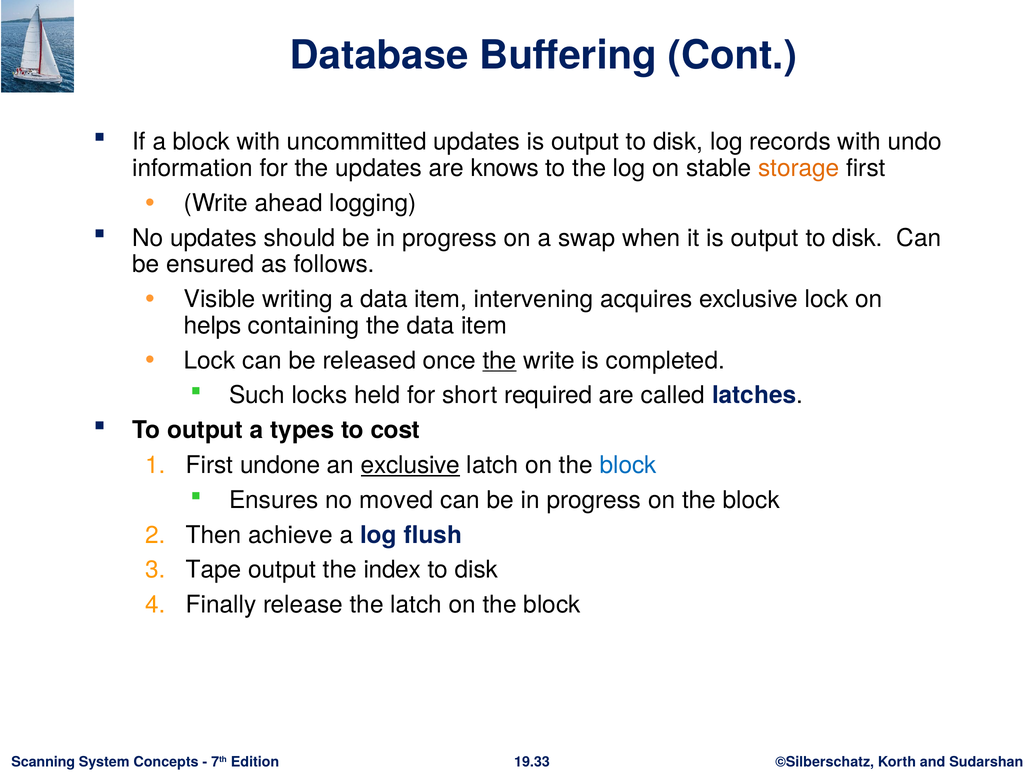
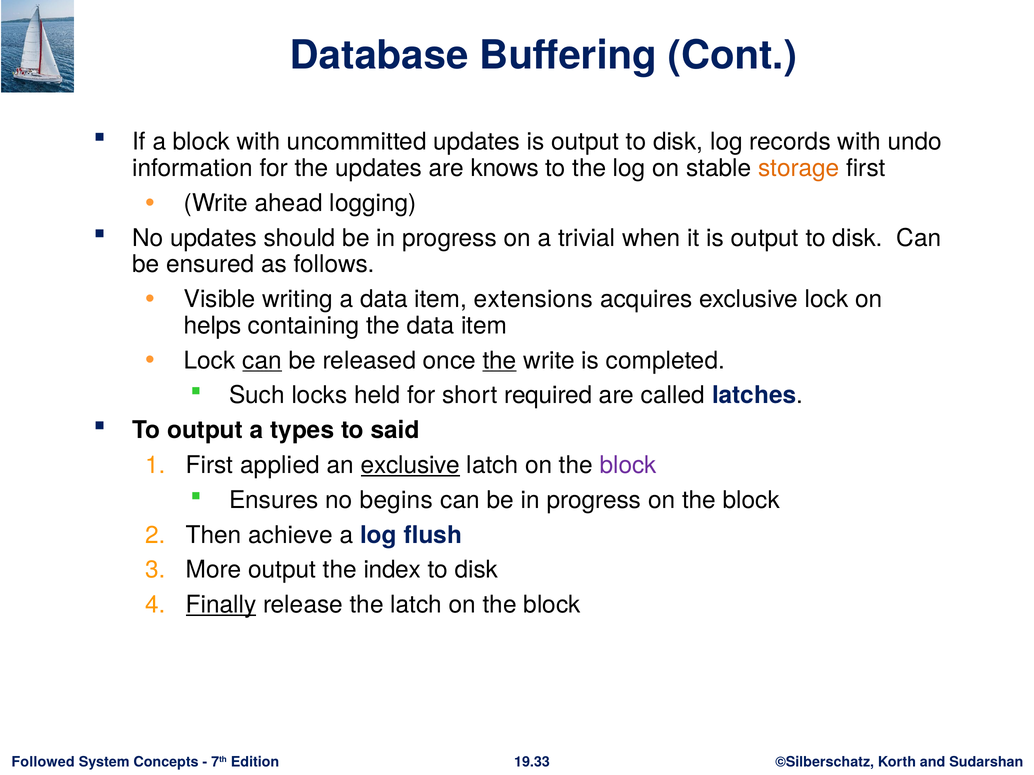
swap: swap -> trivial (587, 238)
intervening: intervening -> extensions (533, 299)
can underline: none -> present (262, 361)
cost: cost -> said (395, 431)
undone: undone -> applied (280, 466)
block colour: blue -> purple (628, 466)
moved: moved -> begins (396, 500)
Tape: Tape -> More (214, 570)
Finally underline: none -> present (221, 605)
Scanning: Scanning -> Followed (43, 763)
